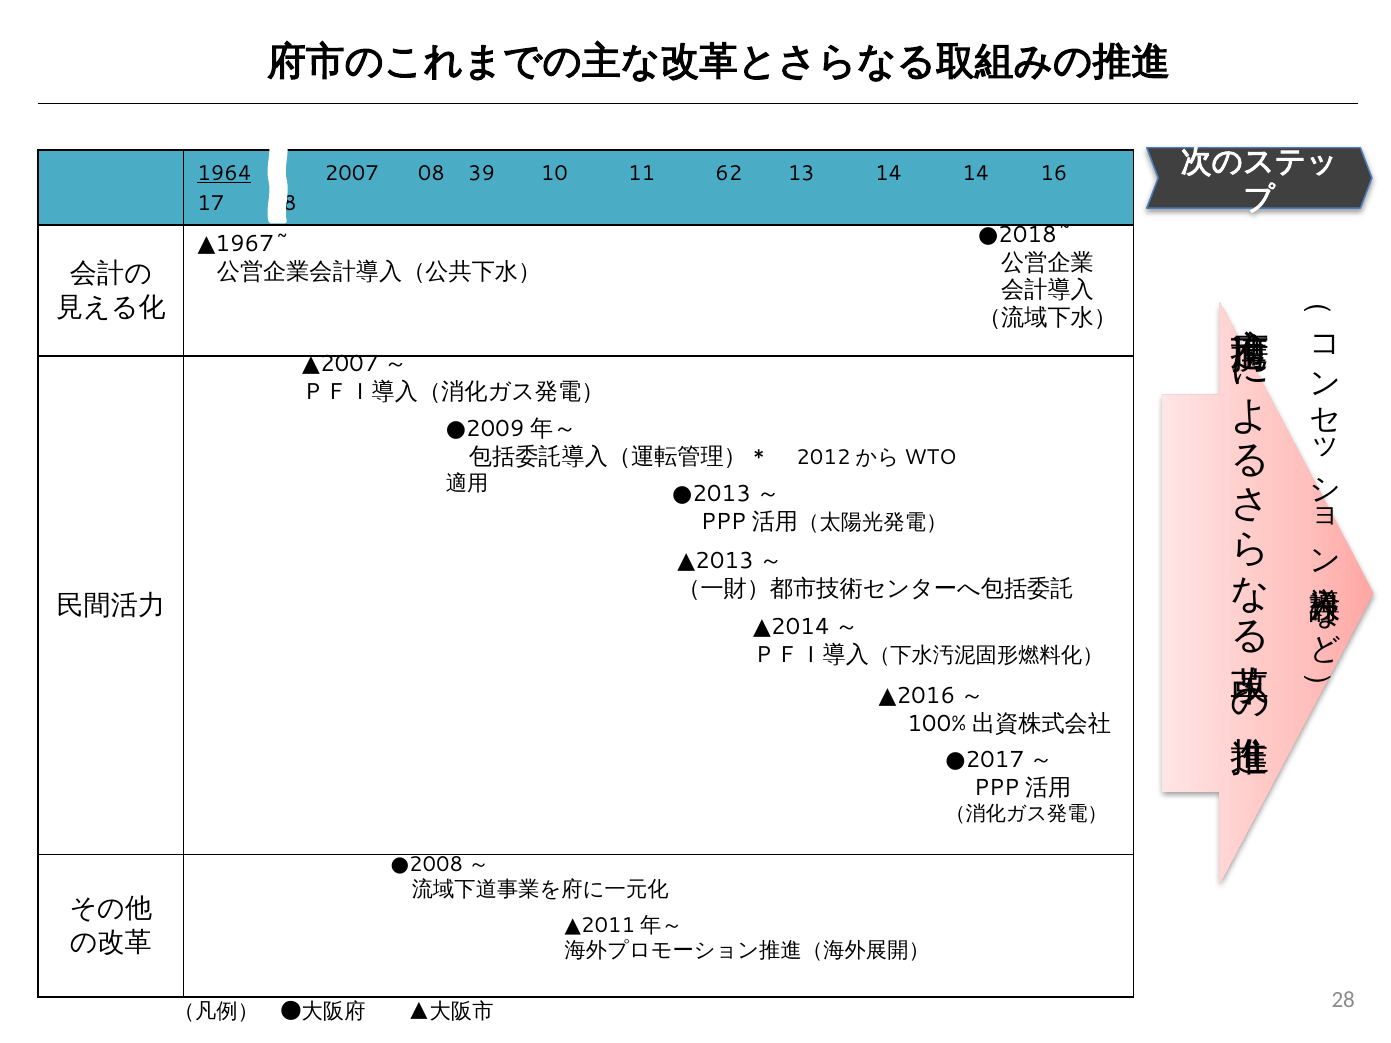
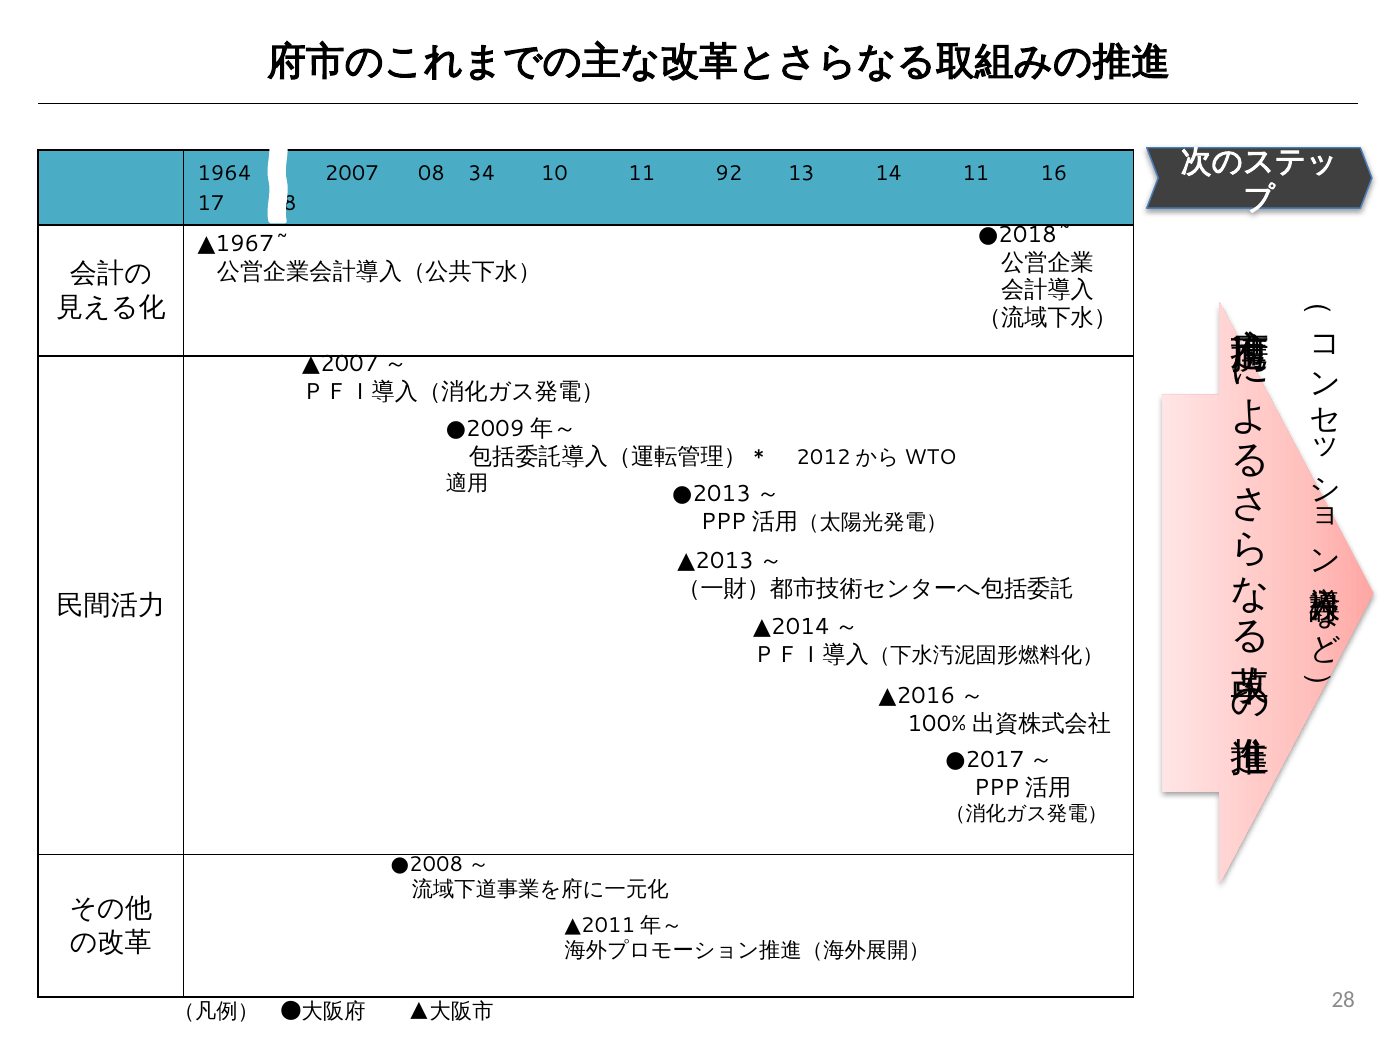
1964 underline: present -> none (224, 173)
39: 39 -> 34 (482, 173)
62: 62 -> 92 (729, 173)
14 14: 14 -> 11 (976, 173)
